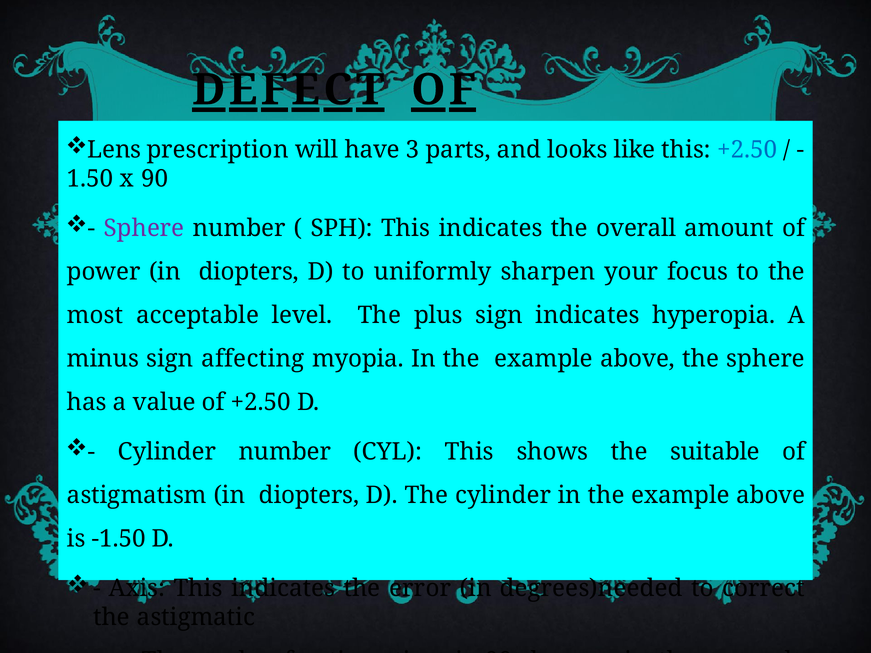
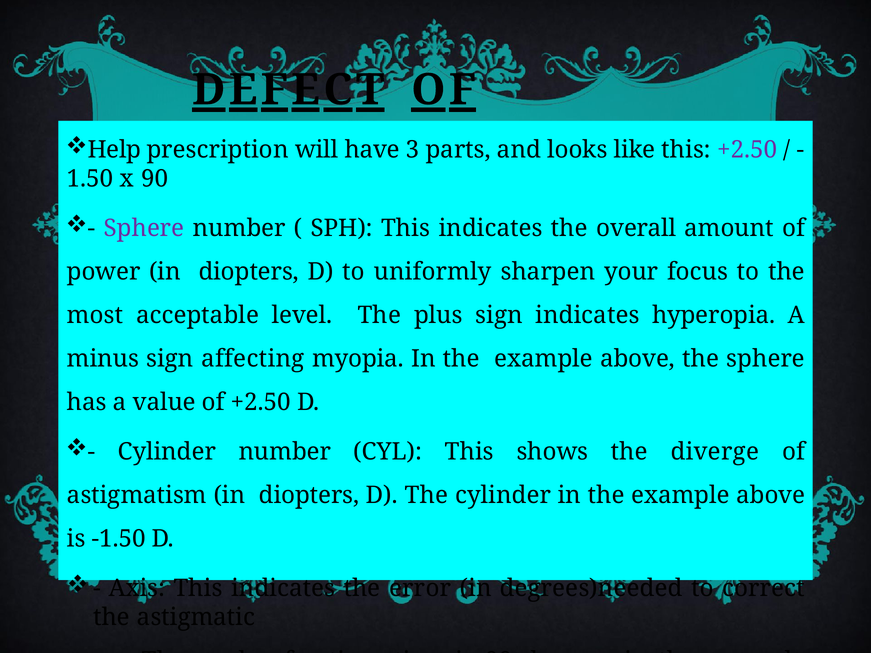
Lens: Lens -> Help (114, 150)
+2.50 colour: blue -> purple (747, 150)
suitable: suitable -> diverge (715, 452)
